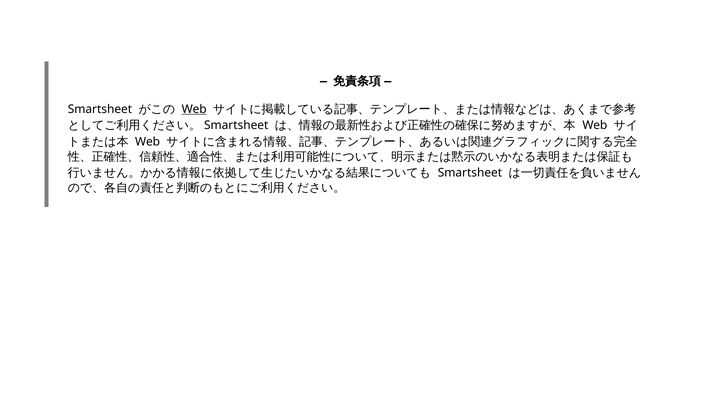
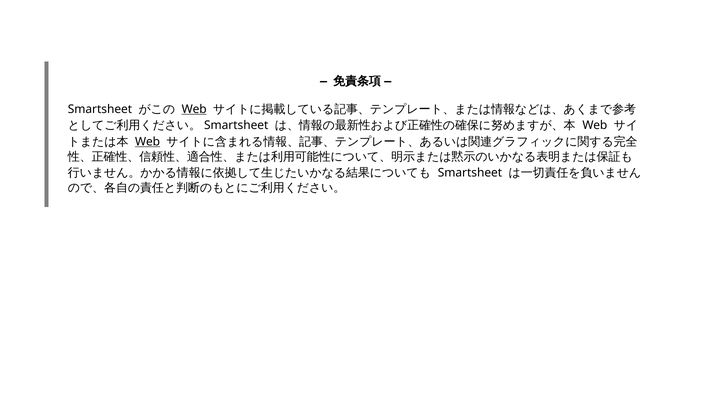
Web underline: none -> present (148, 142)
